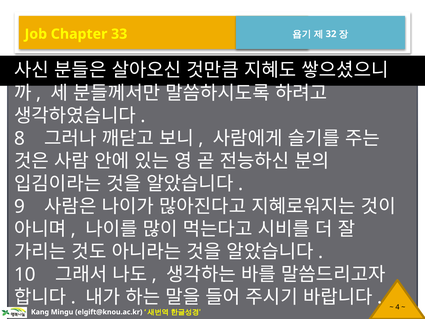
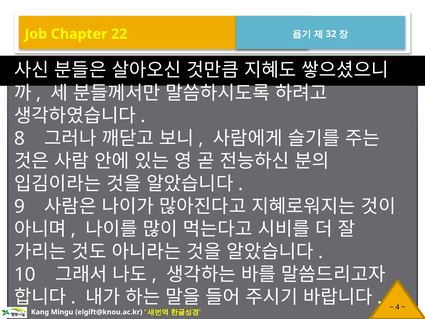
33: 33 -> 22 (119, 34)
